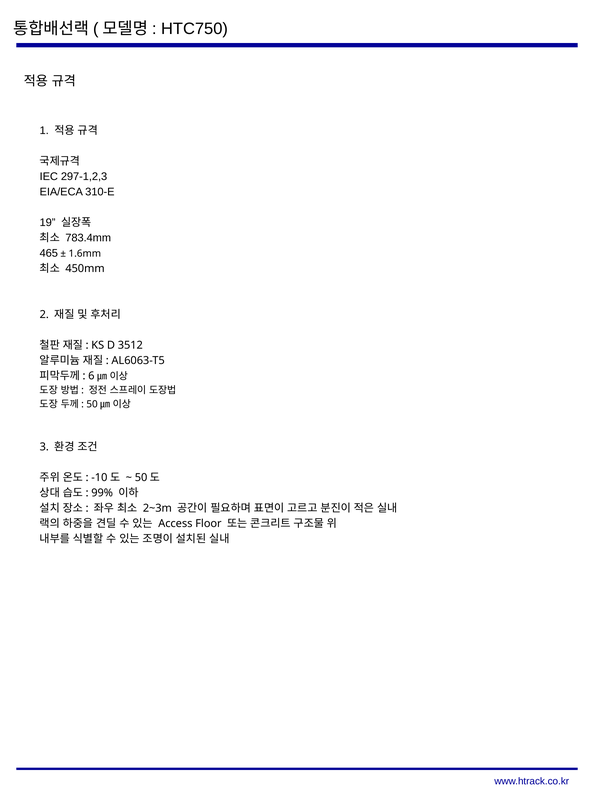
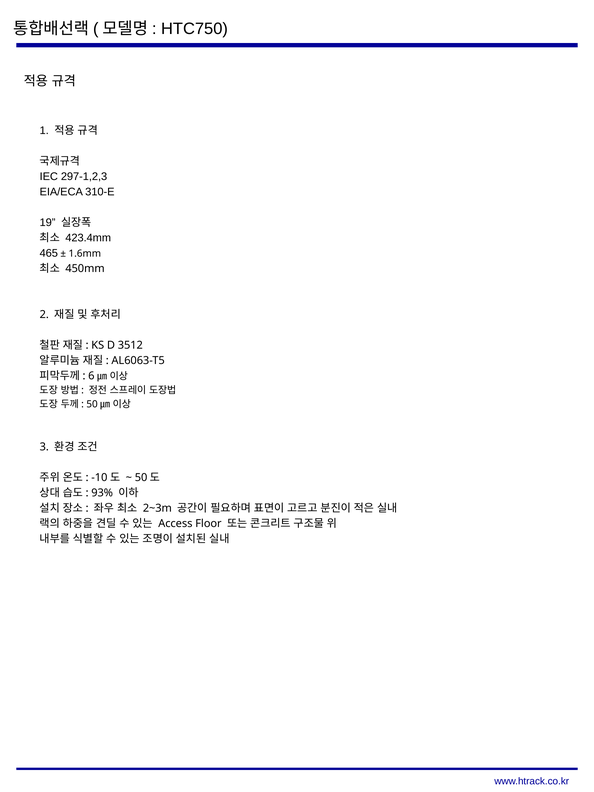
783.4mm: 783.4mm -> 423.4mm (88, 238)
99%: 99% -> 93% (102, 493)
